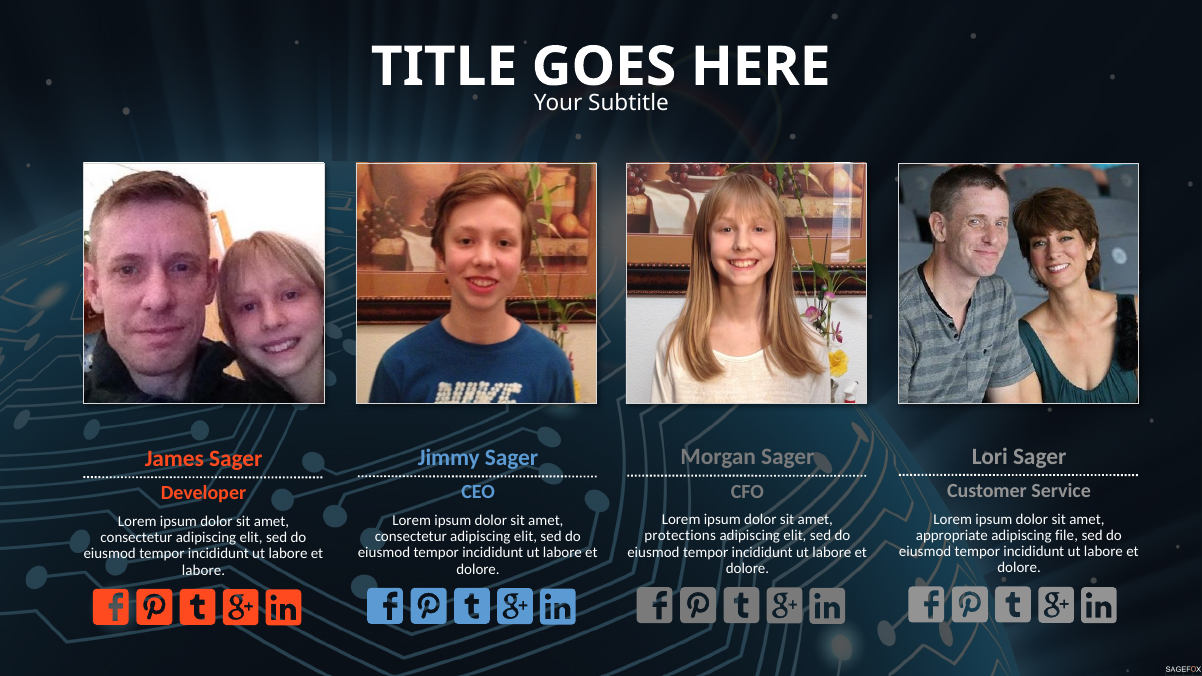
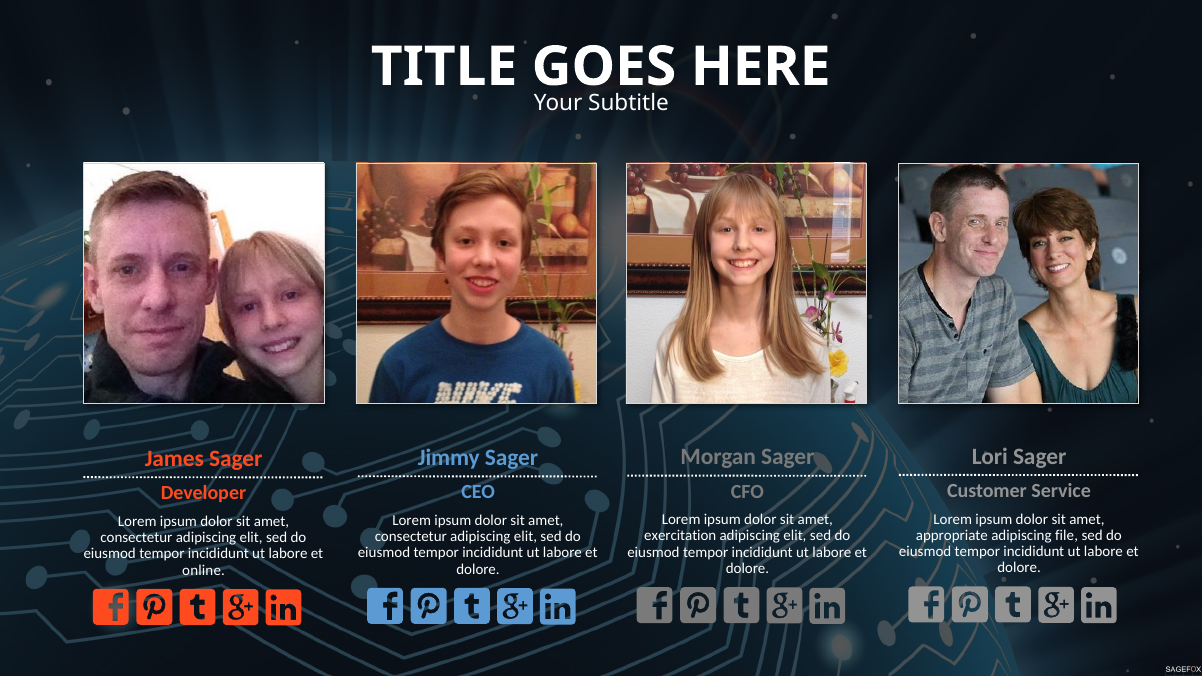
protections: protections -> exercitation (680, 536)
labore: labore -> online (204, 570)
